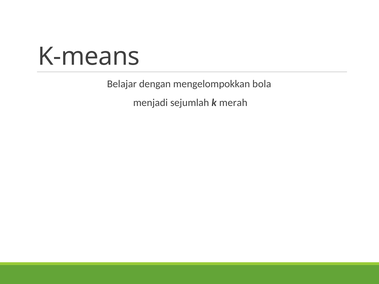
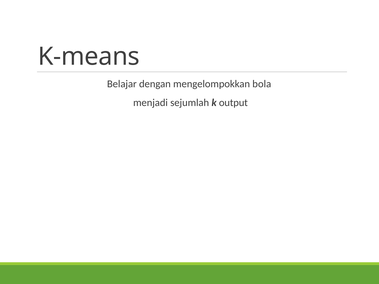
merah: merah -> output (233, 103)
